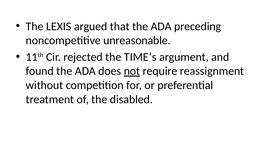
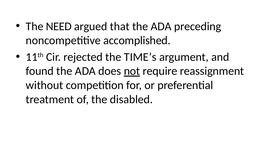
LEXIS: LEXIS -> NEED (59, 26)
unreasonable: unreasonable -> accomplished (137, 40)
